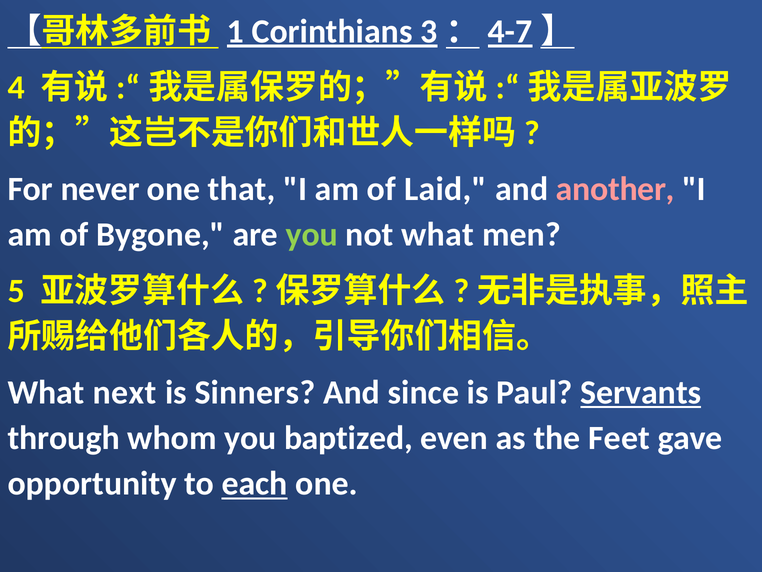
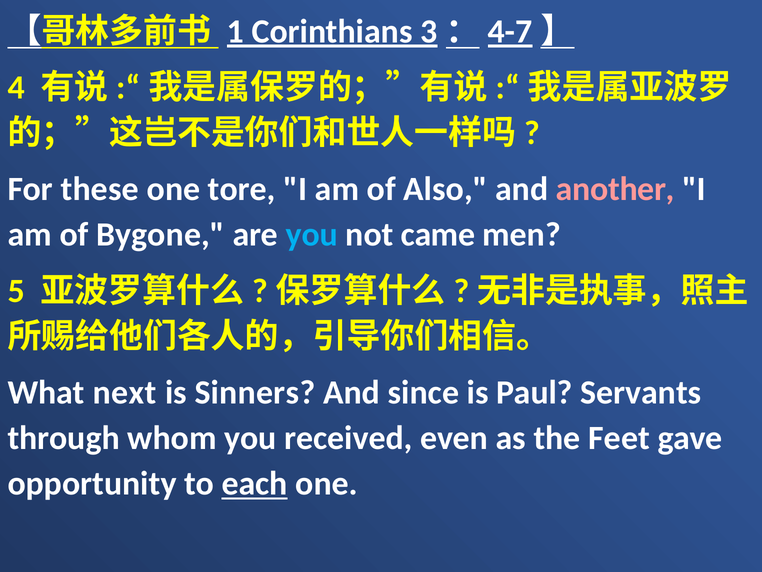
never: never -> these (100, 189)
that: that -> tore (242, 189)
Laid: Laid -> Also (446, 189)
you colour: light green -> light blue (312, 235)
not what: what -> came (438, 235)
Servants underline: present -> none (641, 392)
baptized: baptized -> received (348, 438)
